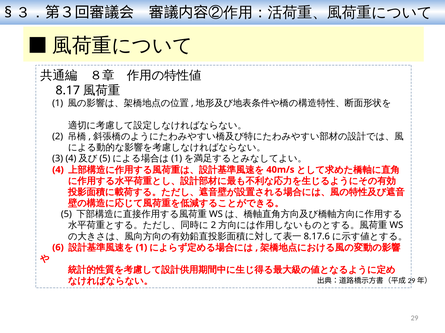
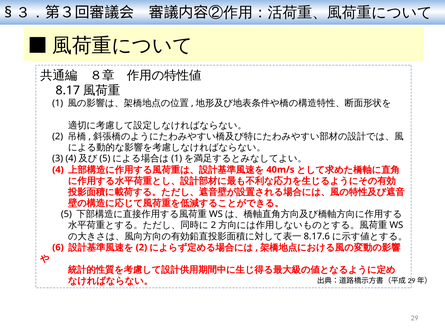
1: 1 -> 2 (141, 248)
